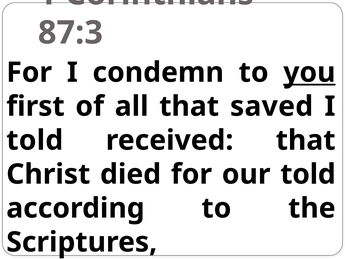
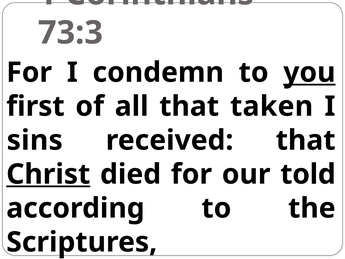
87:3: 87:3 -> 73:3 (70, 33)
saved: saved -> taken (272, 106)
told: told -> sins (35, 140)
Christ underline: none -> present (48, 174)
